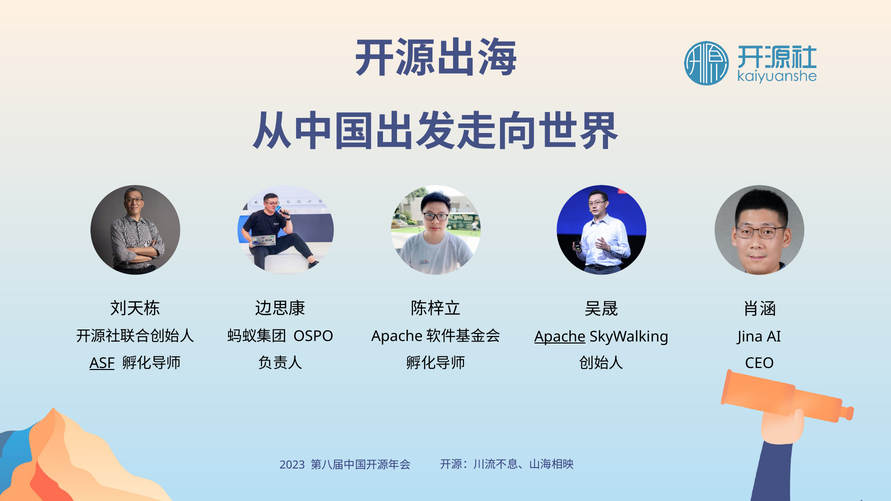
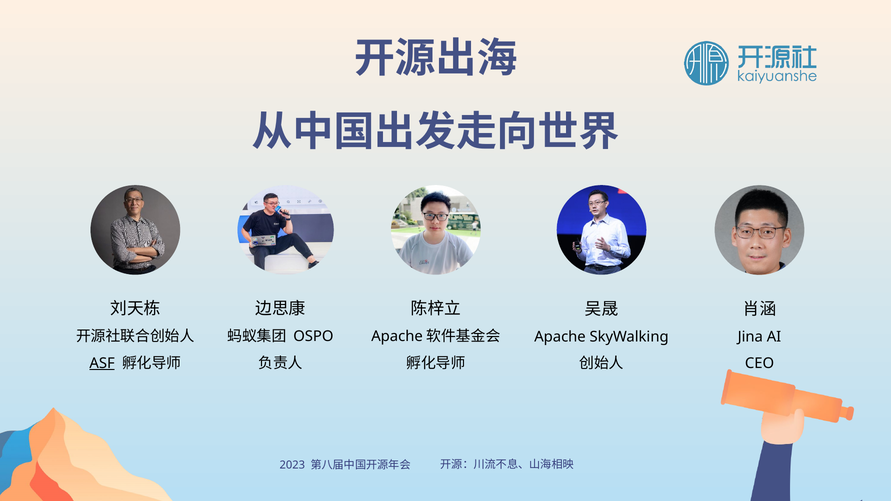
Apache underline: present -> none (560, 337)
